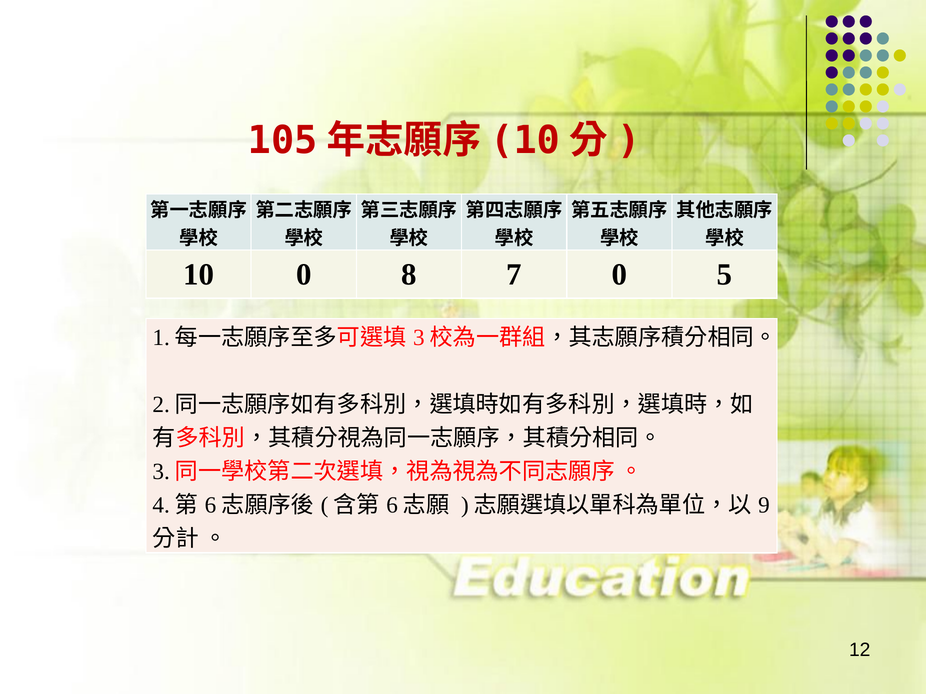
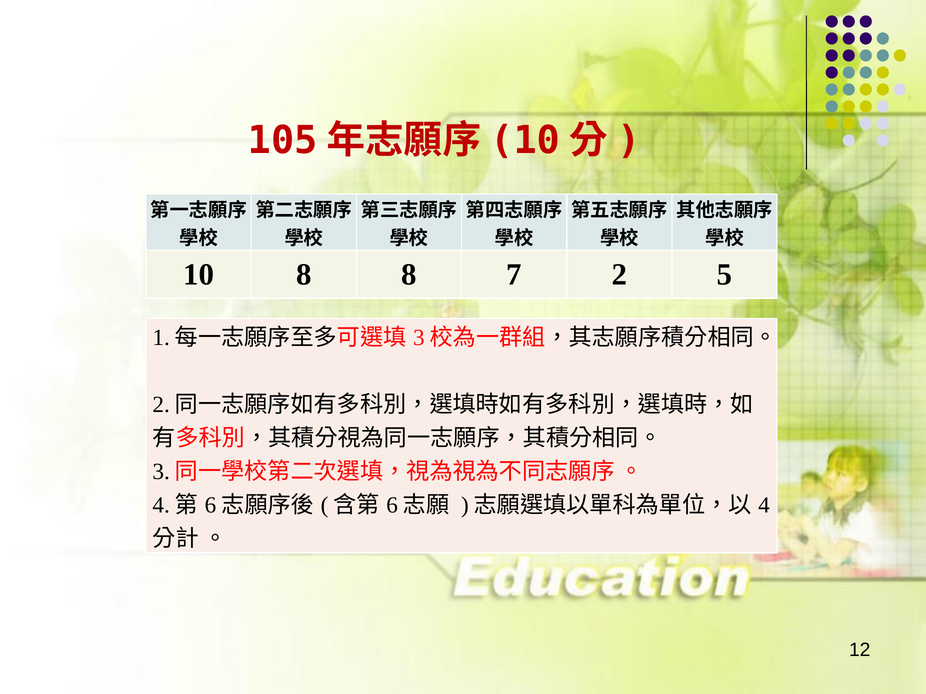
10 0: 0 -> 8 (304, 275)
7 0: 0 -> 2 (619, 275)
9: 9 -> 4 (764, 505)
